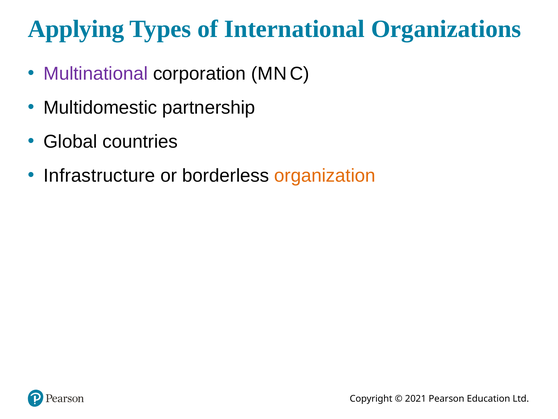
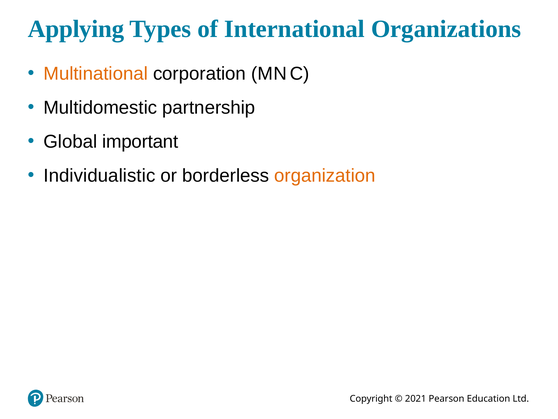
Multinational colour: purple -> orange (96, 74)
countries: countries -> important (140, 142)
Infrastructure: Infrastructure -> Individualistic (99, 176)
